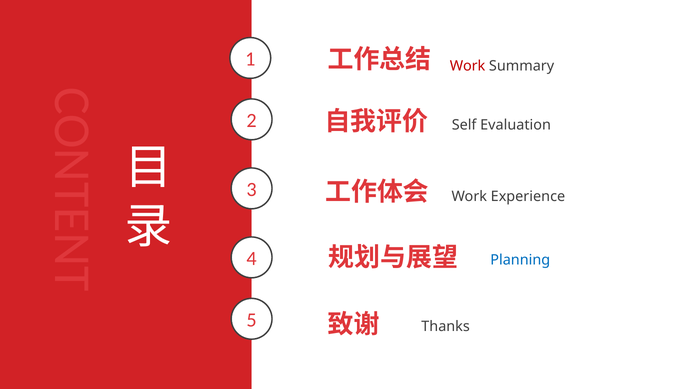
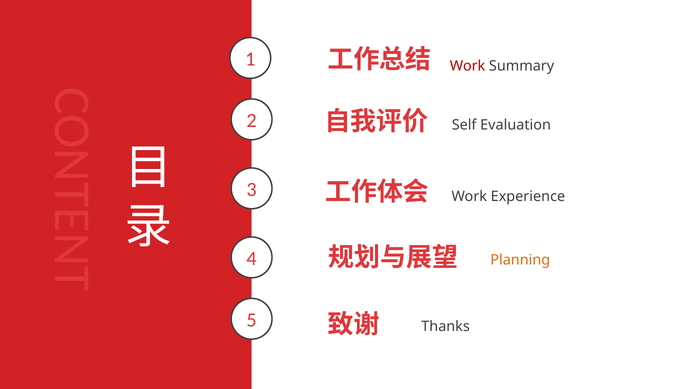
Planning colour: blue -> orange (520, 260)
